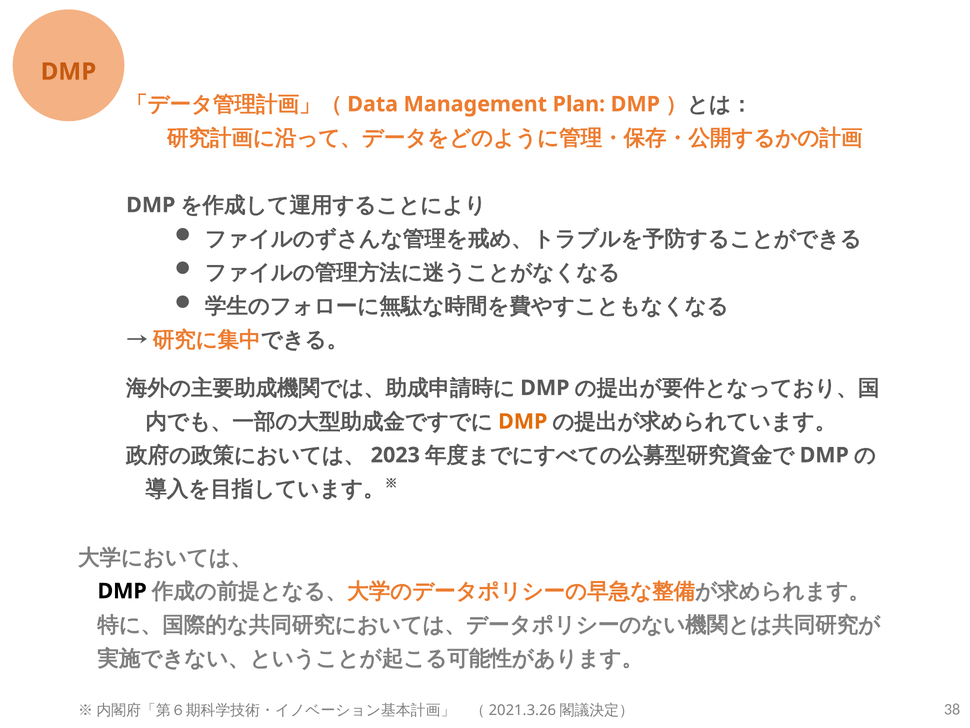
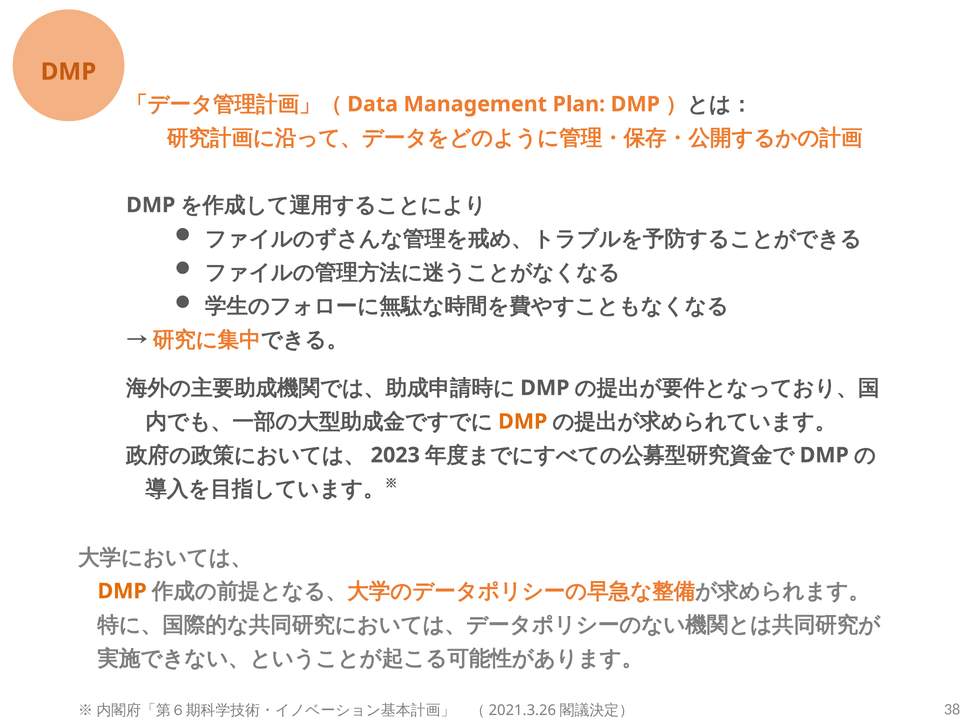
DMP colour: black -> orange (122, 591)
